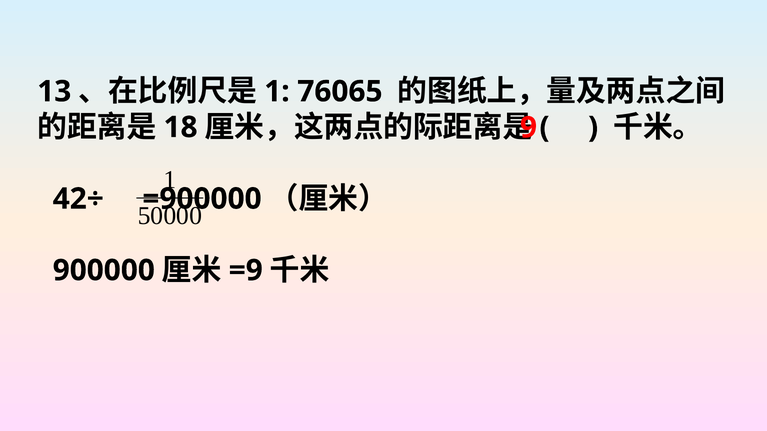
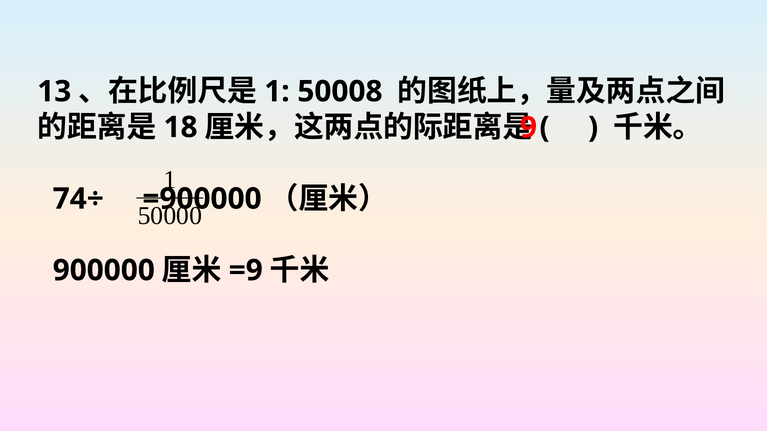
76065: 76065 -> 50008 (340, 92)
42÷: 42÷ -> 74÷ (78, 199)
